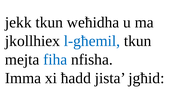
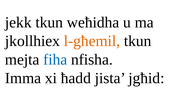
l-għemil colour: blue -> orange (92, 41)
